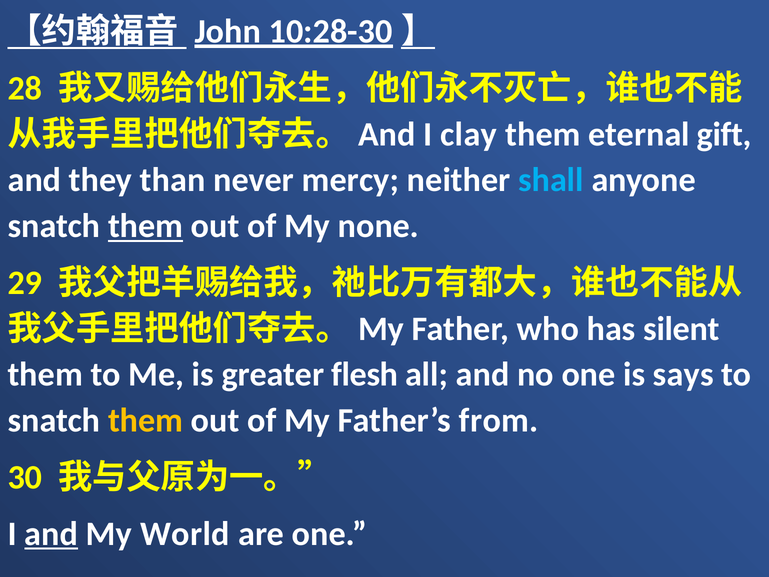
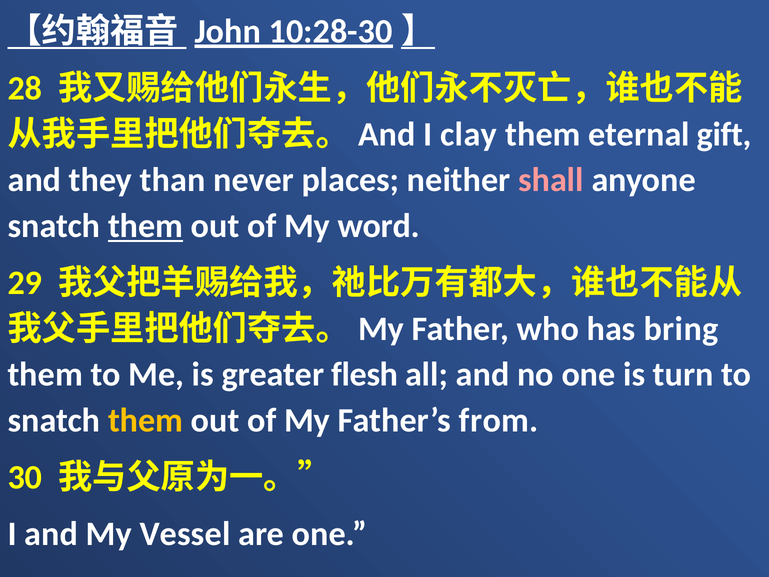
mercy: mercy -> places (350, 180)
shall colour: light blue -> pink (551, 180)
none: none -> word (379, 226)
silent: silent -> bring (681, 329)
says: says -> turn (683, 375)
and underline: present -> none (51, 534)
World: World -> Vessel (185, 534)
